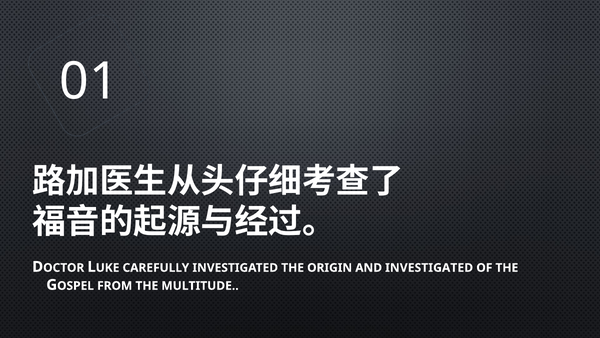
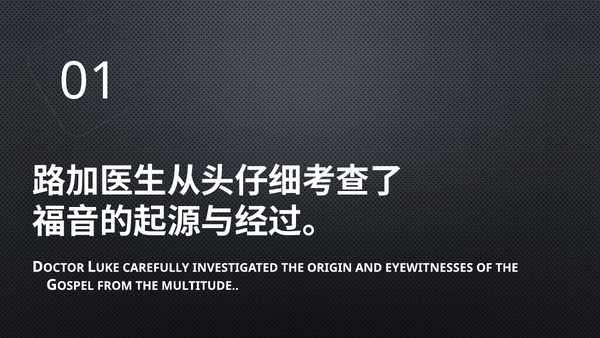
AND INVESTIGATED: INVESTIGATED -> EYEWITNESSES (429, 267)
